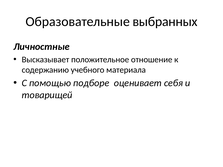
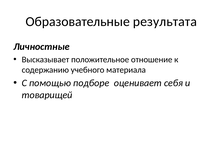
выбранных: выбранных -> результата (165, 22)
